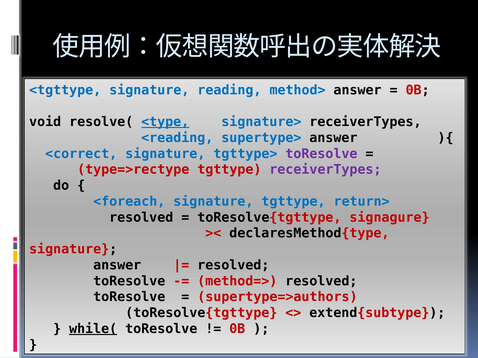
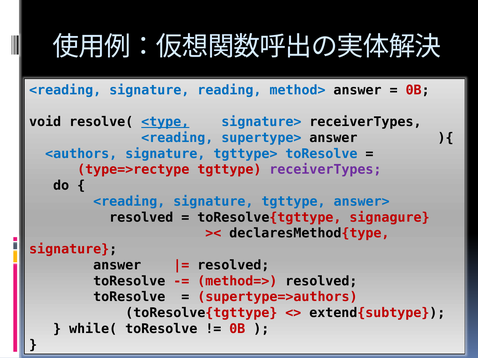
<tgttype: <tgttype -> <reading (65, 90)
<correct: <correct -> <authors (81, 154)
toResolve colour: purple -> blue (321, 154)
<foreach: <foreach -> <reading (129, 202)
return>: return> -> answer> (362, 202)
while( underline: present -> none (93, 329)
